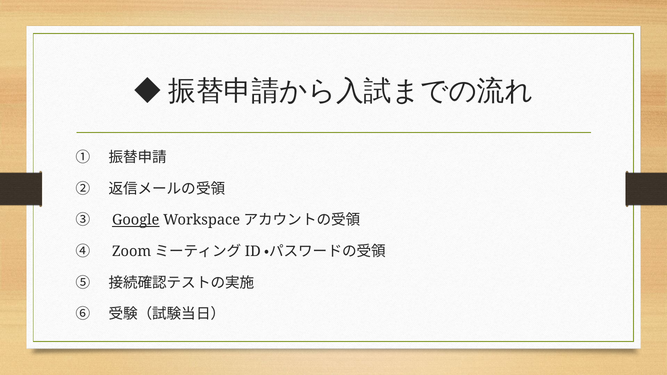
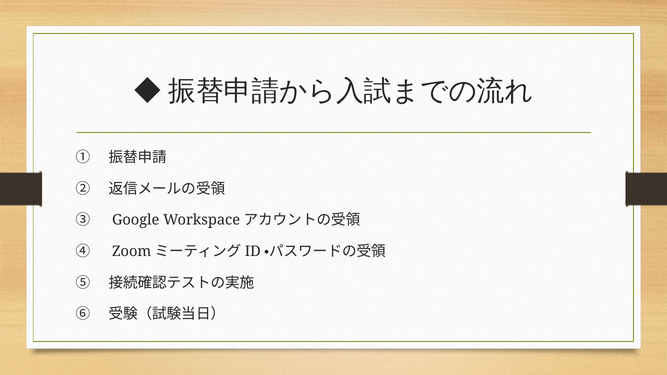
Google underline: present -> none (136, 220)
